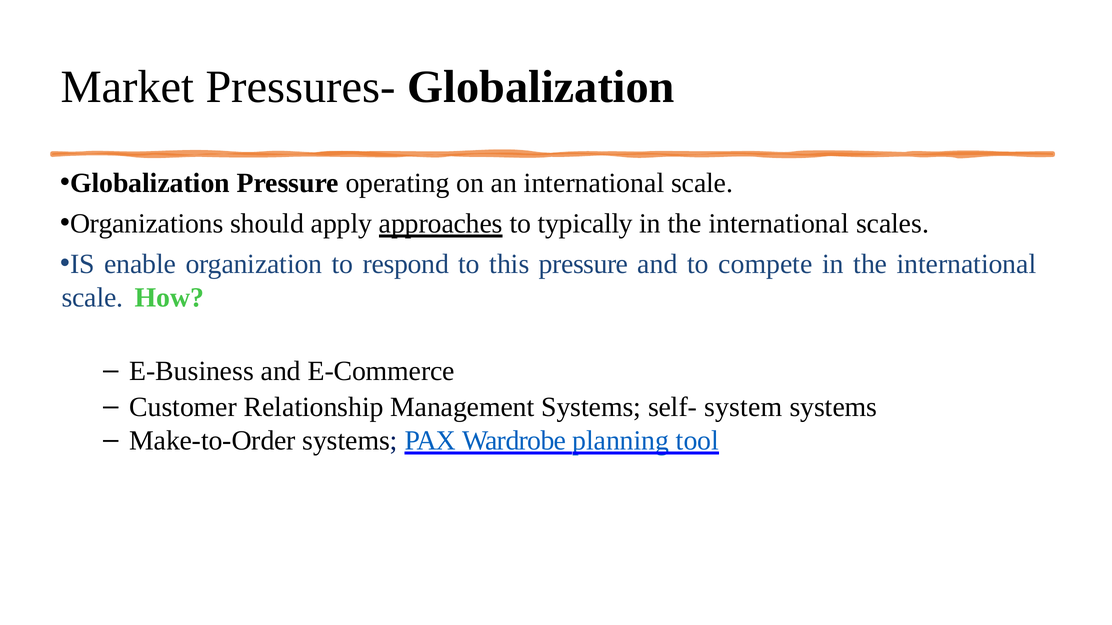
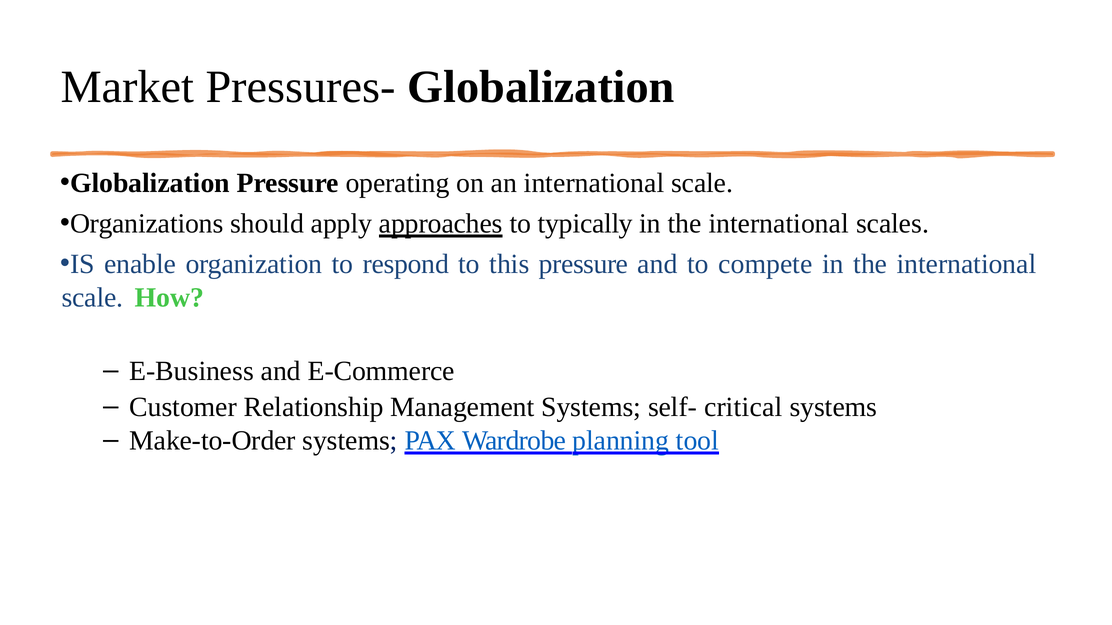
system: system -> critical (743, 408)
